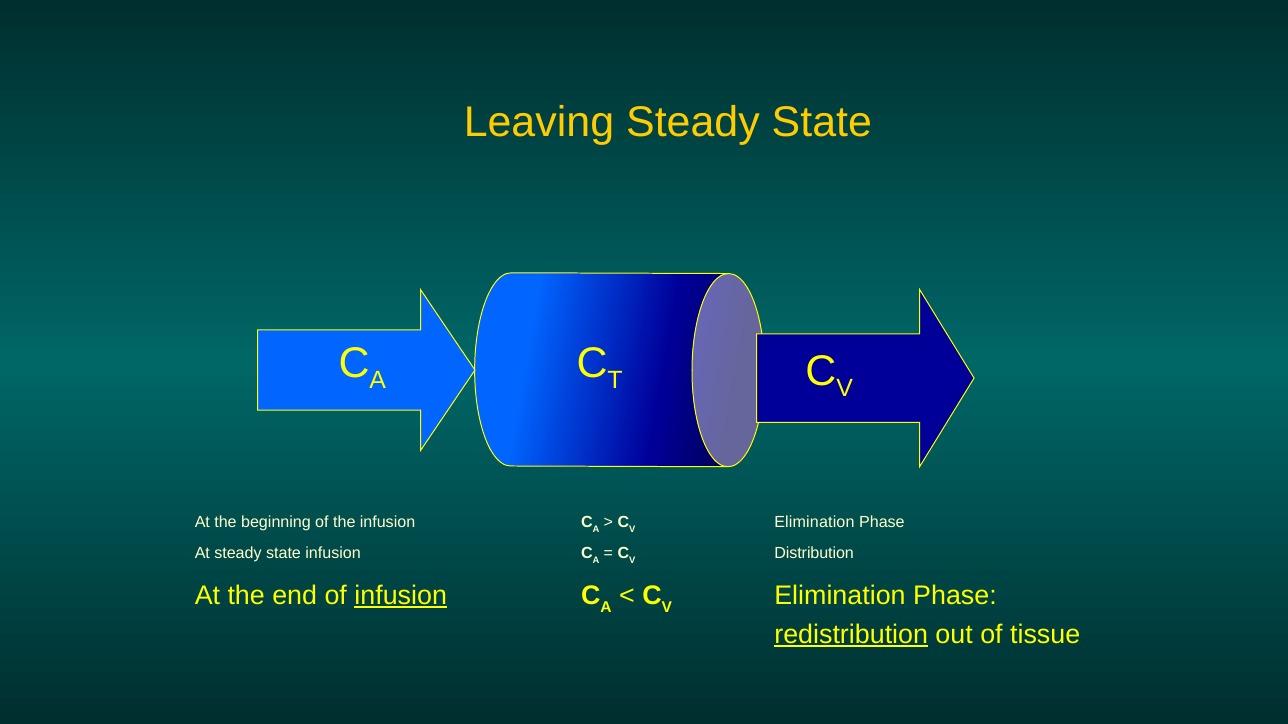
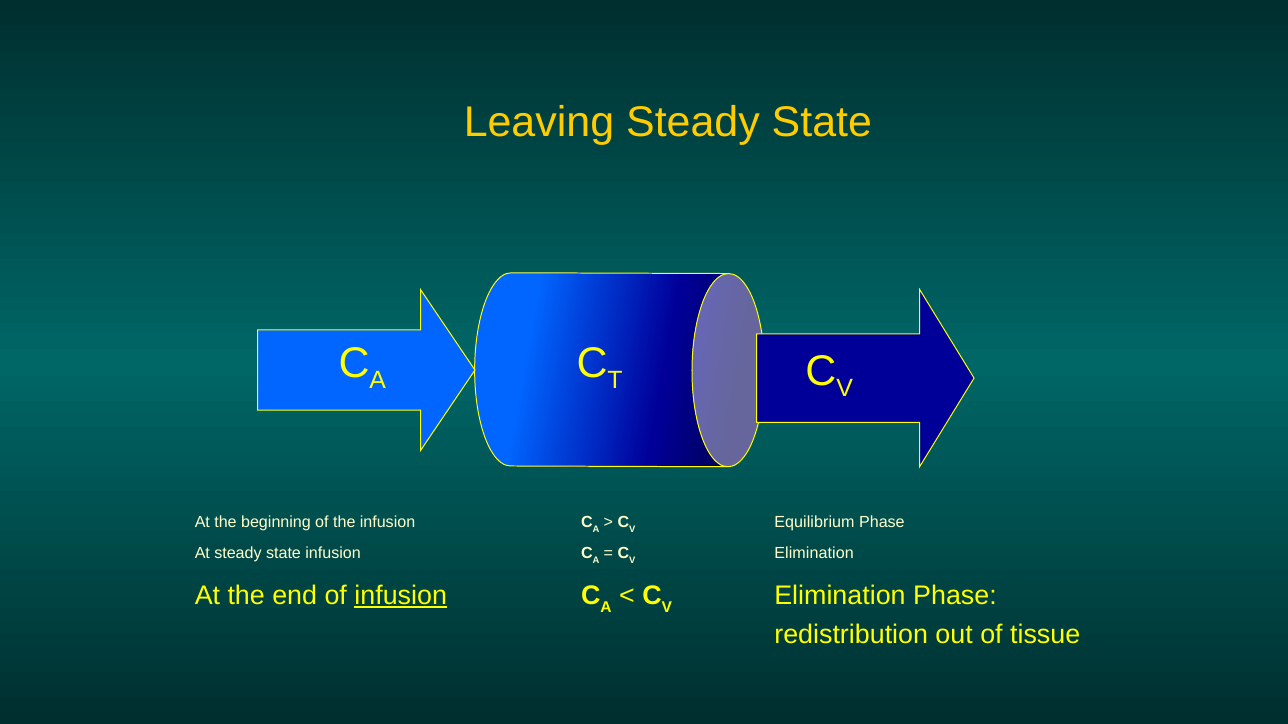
Elimination: Elimination -> Equilibrium (814, 523)
Distribution: Distribution -> Elimination (814, 554)
redistribution underline: present -> none (851, 635)
